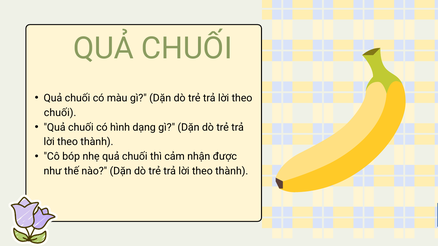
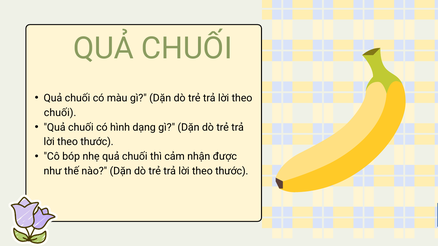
thành: thành -> thước (97, 142)
thành: thành -> thước (232, 171)
